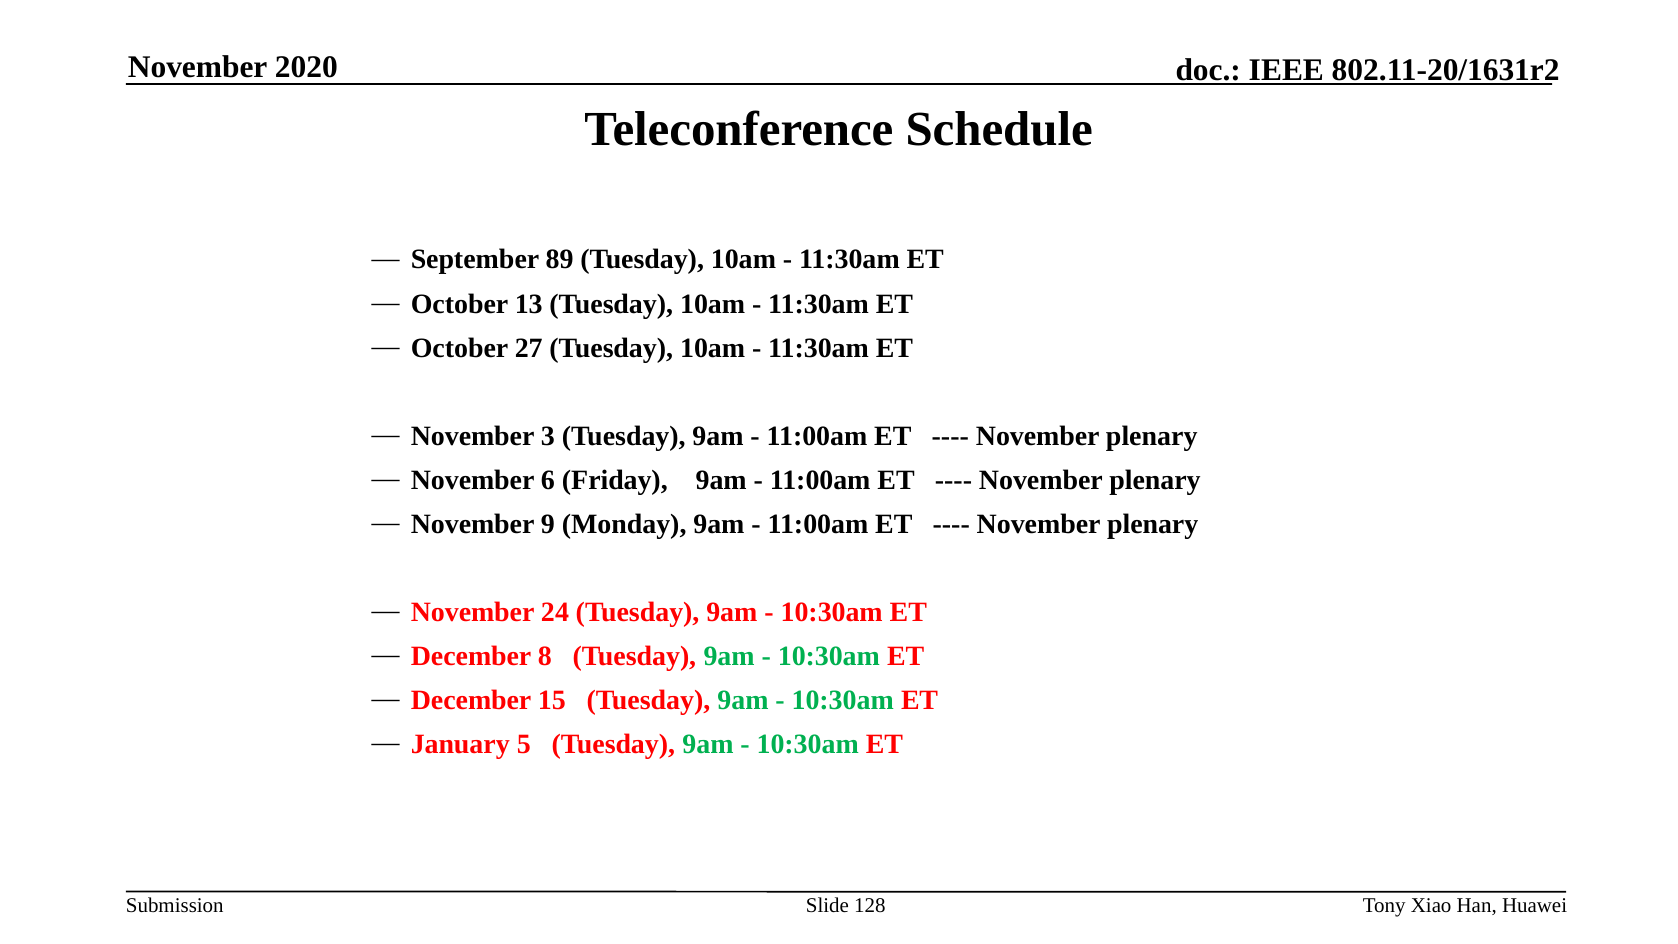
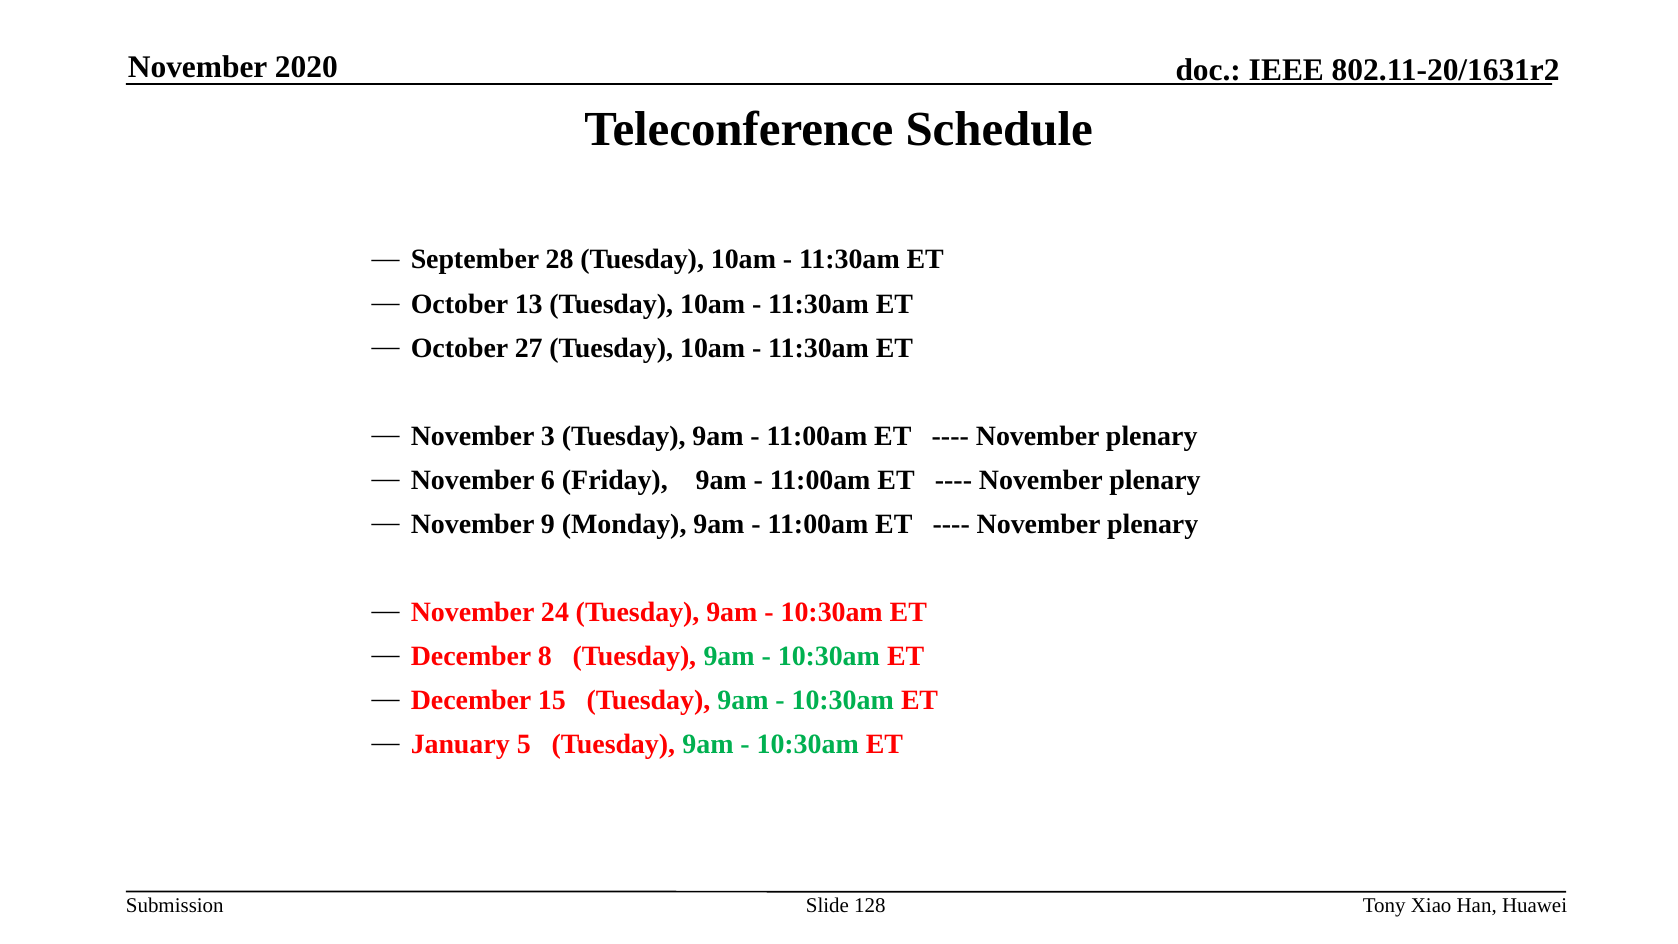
89: 89 -> 28 (559, 260)
